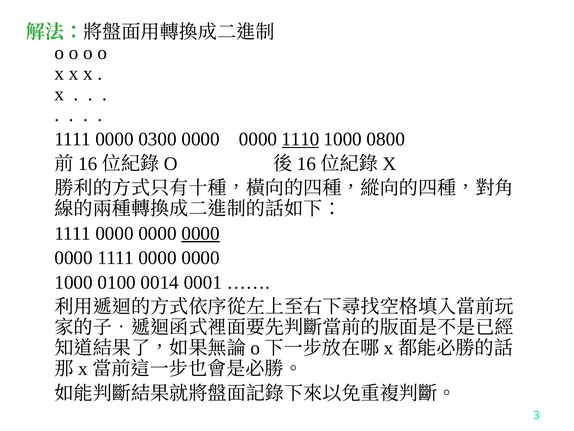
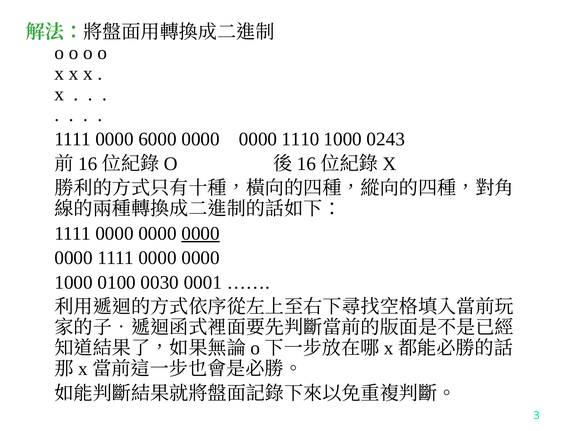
0300: 0300 -> 6000 (158, 139)
1110 underline: present -> none (300, 139)
0800: 0800 -> 0243 (386, 139)
0014: 0014 -> 0030 (160, 282)
